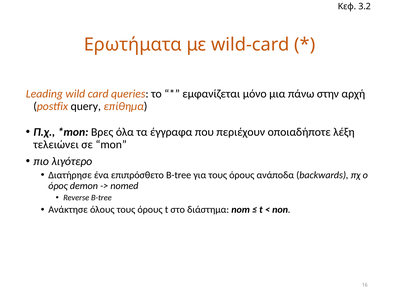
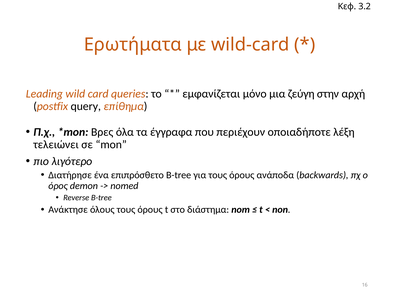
πάνω: πάνω -> ζεύγη (301, 94)
